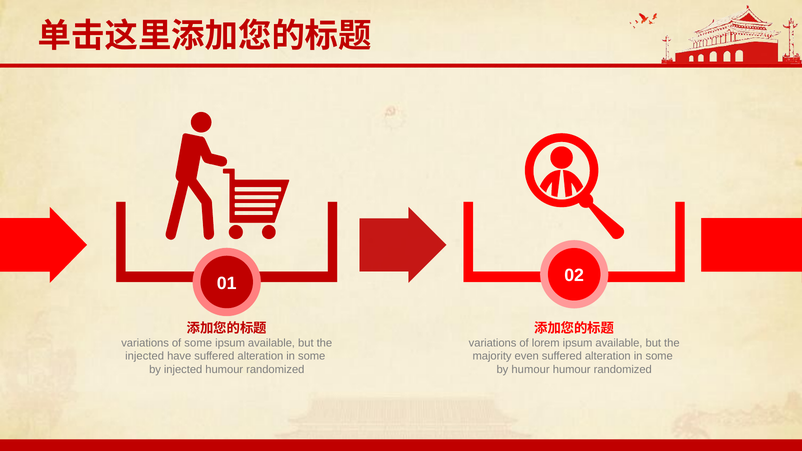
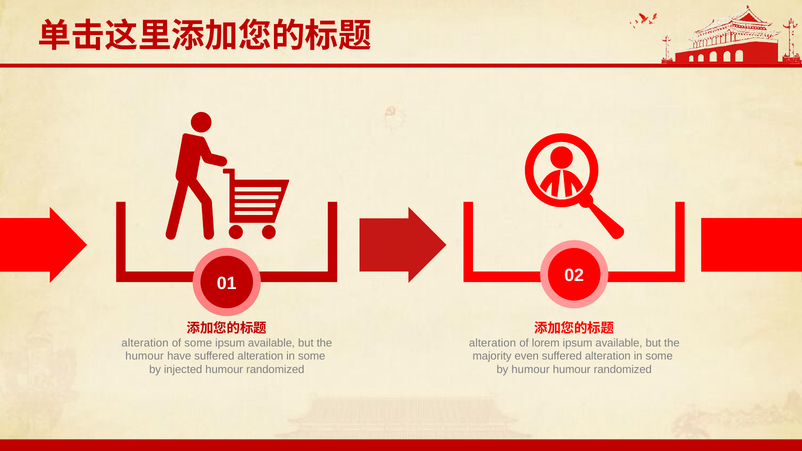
variations: variations -> alteration (145, 343)
variations: variations -> alteration (492, 343)
injected: injected -> humour (145, 356)
